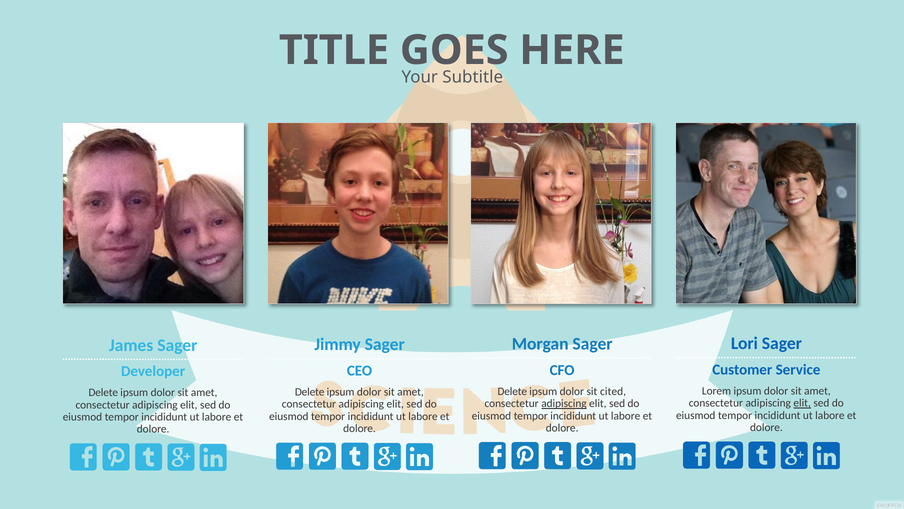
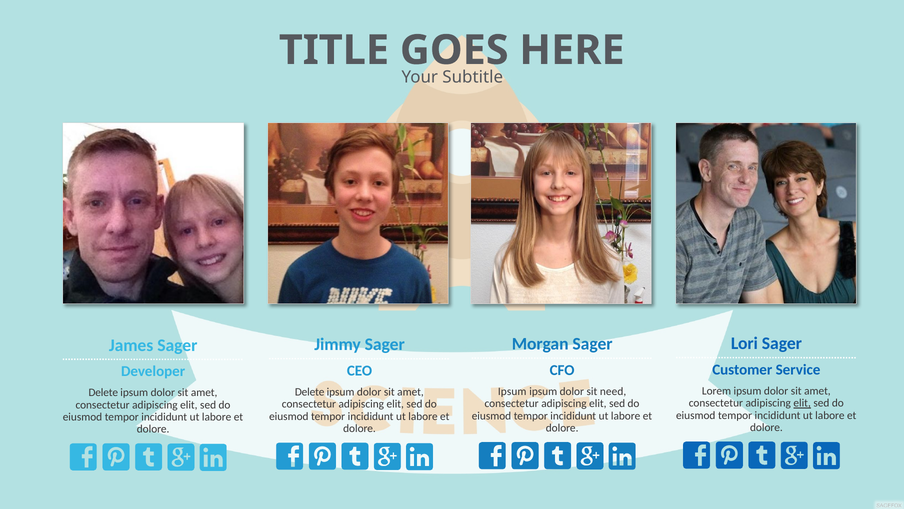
Delete: Delete -> Ipsum (512, 391)
cited: cited -> need (613, 391)
adipiscing underline: present -> none (564, 403)
